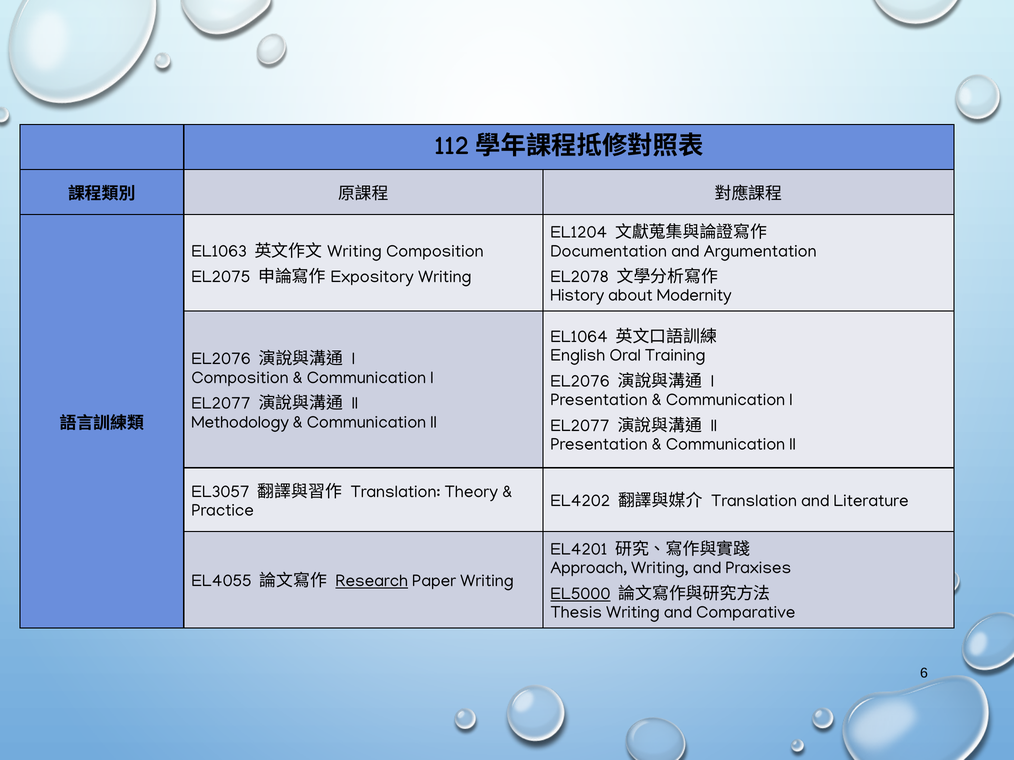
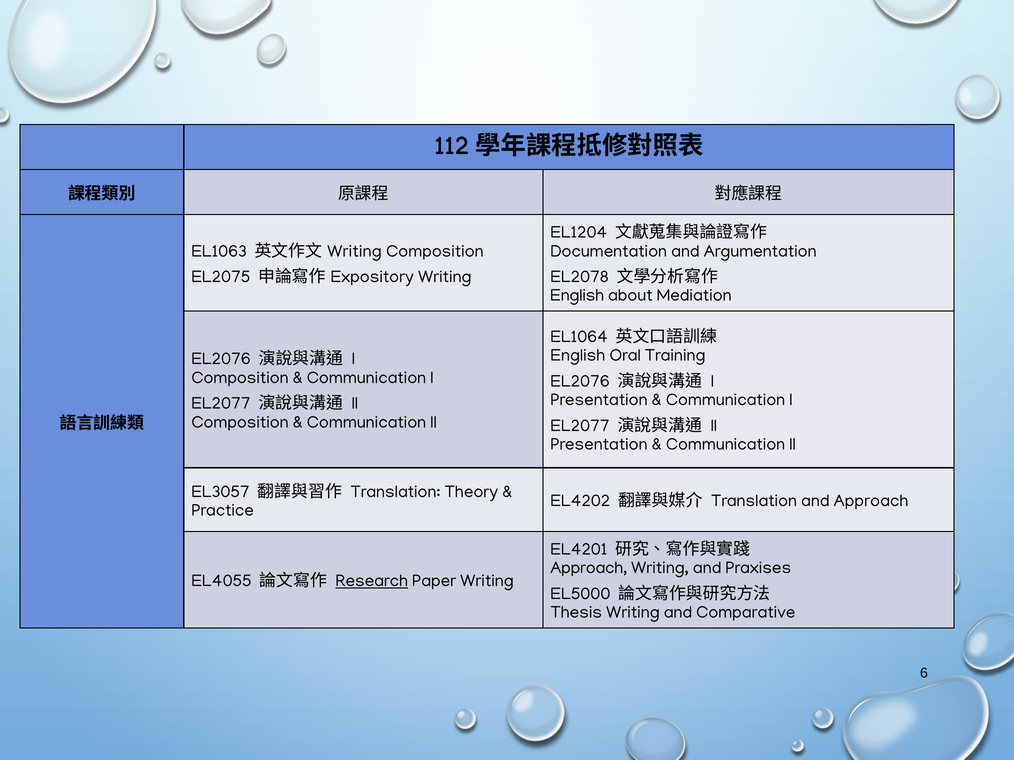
History: History -> English (577, 296)
Modernity: Modernity -> Mediation (694, 296)
Methodology: Methodology -> Composition (240, 422)
and Literature: Literature -> Approach (871, 501)
EL5000 underline: present -> none (580, 594)
